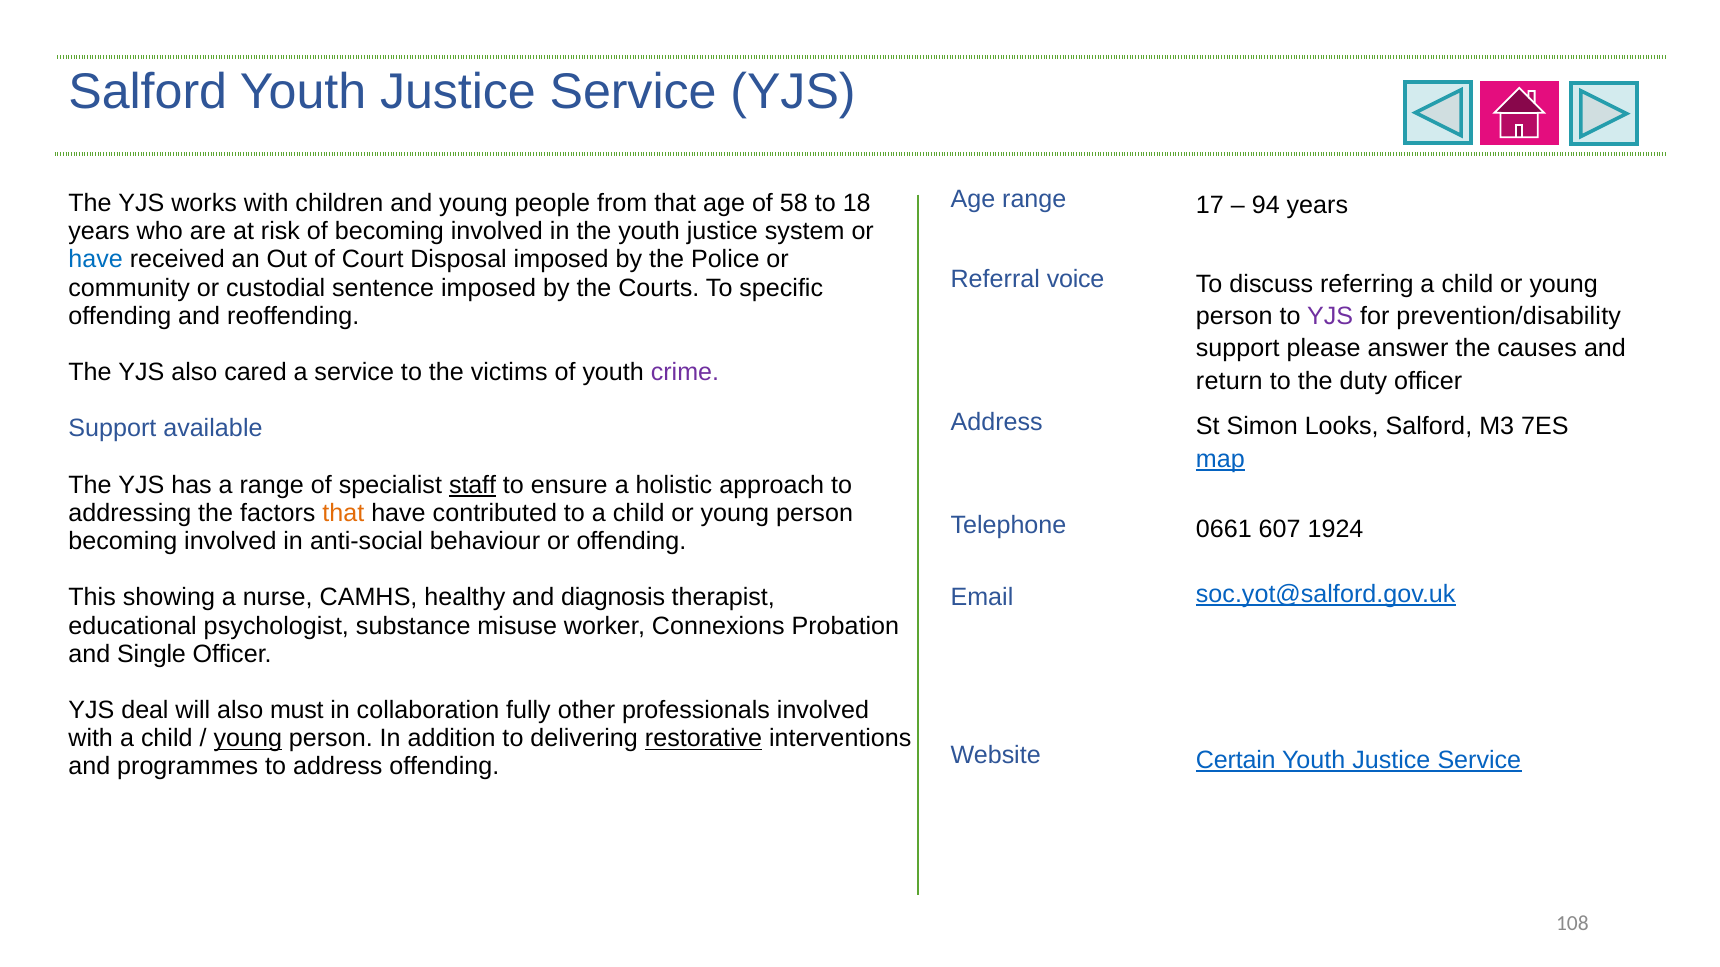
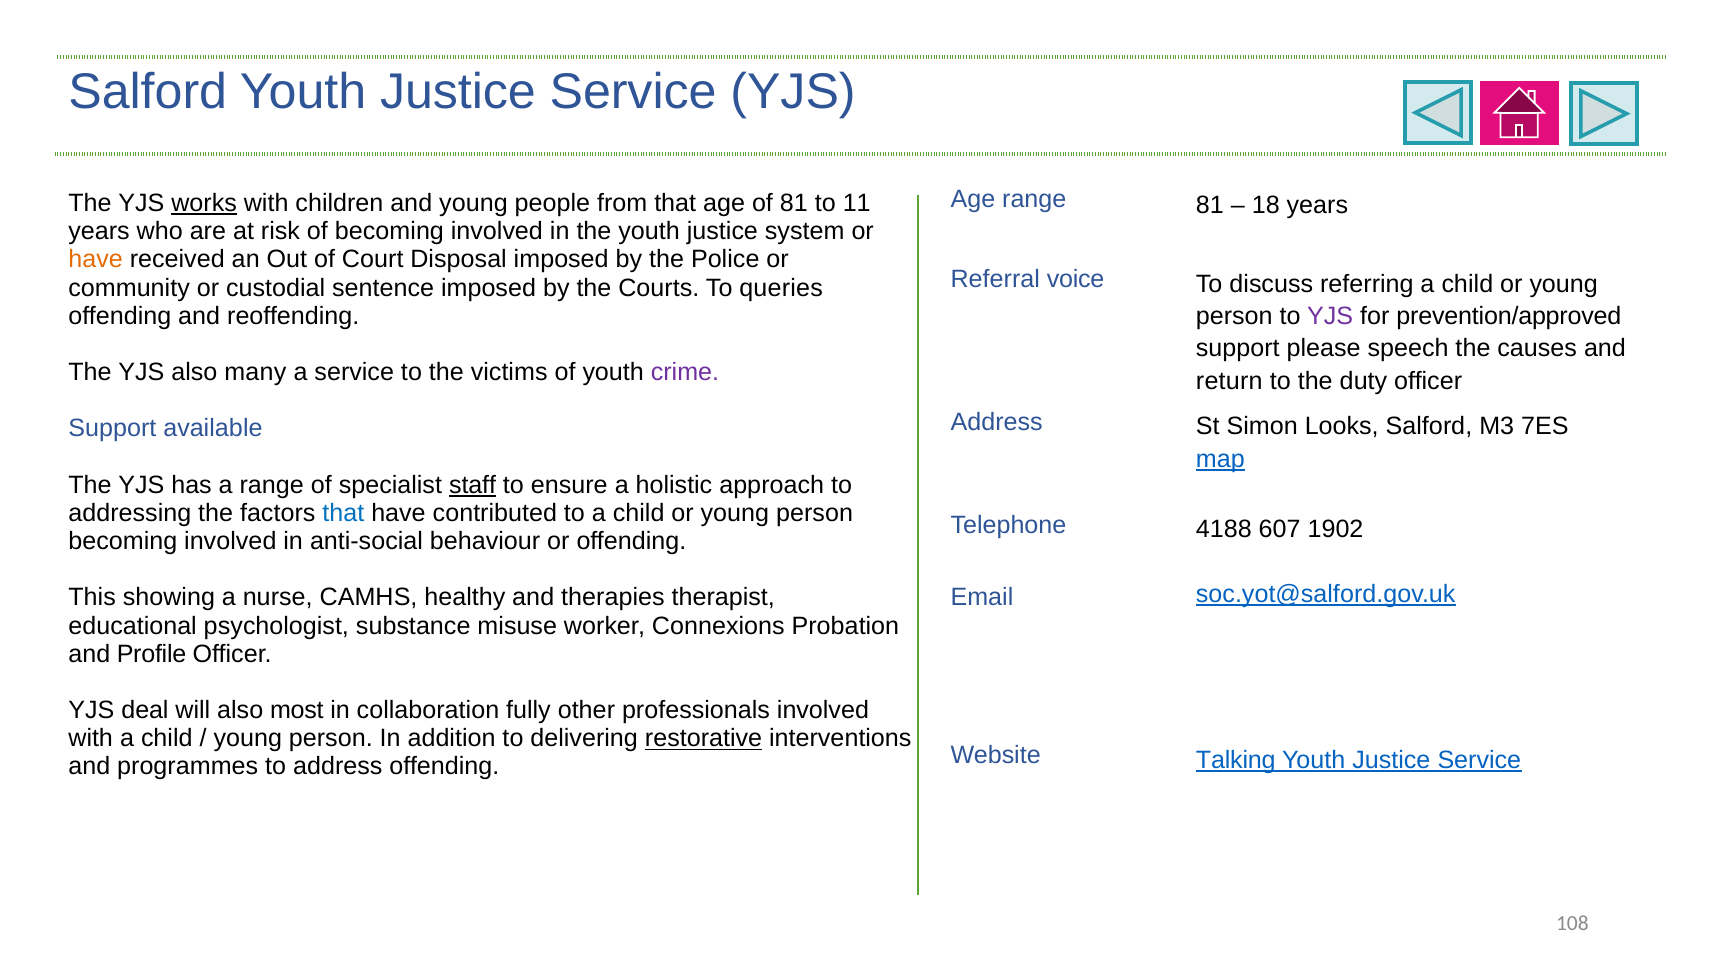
range 17: 17 -> 81 (1210, 205)
94: 94 -> 18 (1266, 205)
works underline: none -> present (204, 203)
of 58: 58 -> 81 (794, 203)
18: 18 -> 11 (857, 203)
have colour: blue -> orange (96, 260)
specific: specific -> queries (781, 288)
prevention/disability: prevention/disability -> prevention/approved (1509, 316)
answer: answer -> speech (1408, 349)
cared: cared -> many (255, 372)
that colour: orange -> blue (343, 513)
0661: 0661 -> 4188 (1224, 529)
1924: 1924 -> 1902 (1336, 529)
diagnosis: diagnosis -> therapies (613, 598)
Single: Single -> Profile (152, 654)
must: must -> most (297, 711)
young underline: present -> none (248, 739)
Certain: Certain -> Talking (1236, 760)
